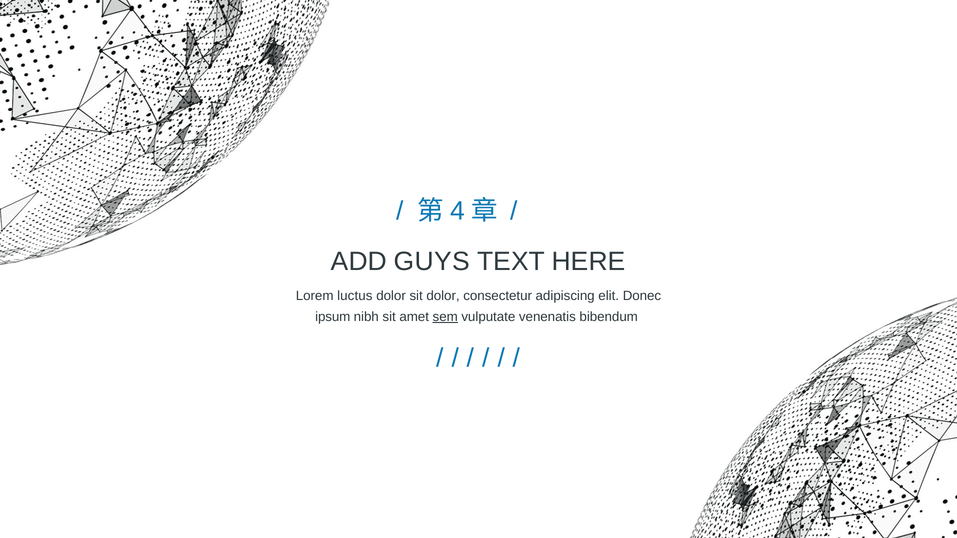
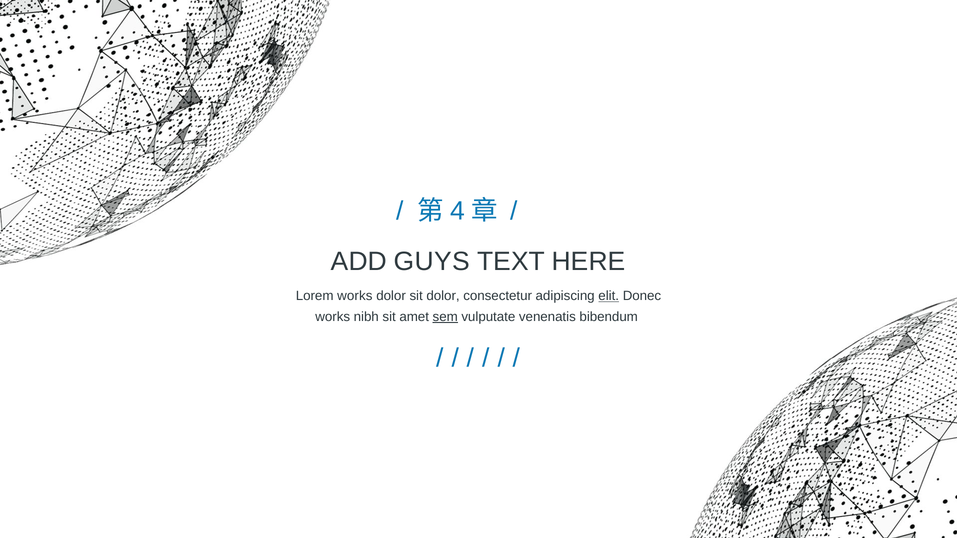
Lorem luctus: luctus -> works (355, 296)
elit underline: none -> present (609, 296)
ipsum: ipsum -> works (333, 317)
